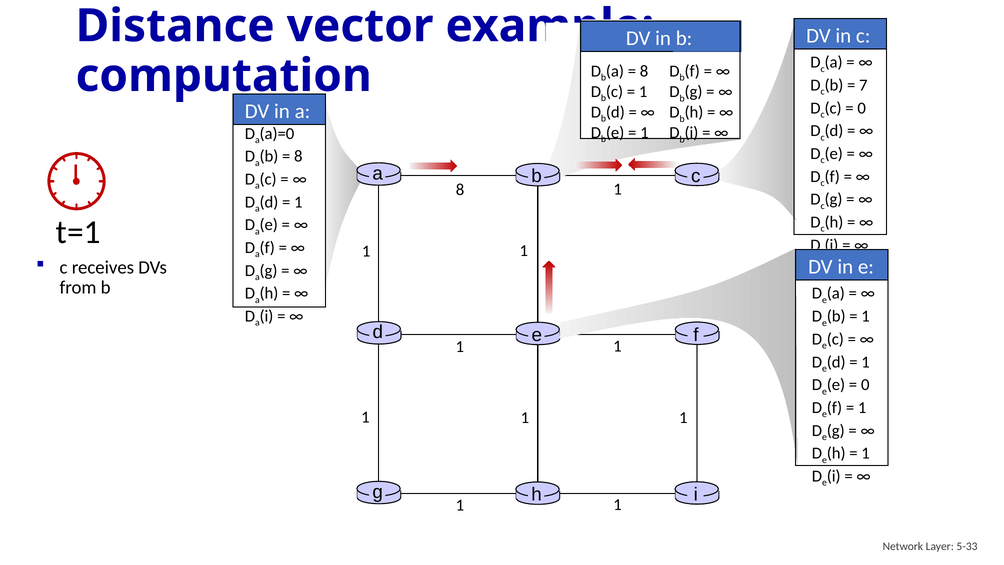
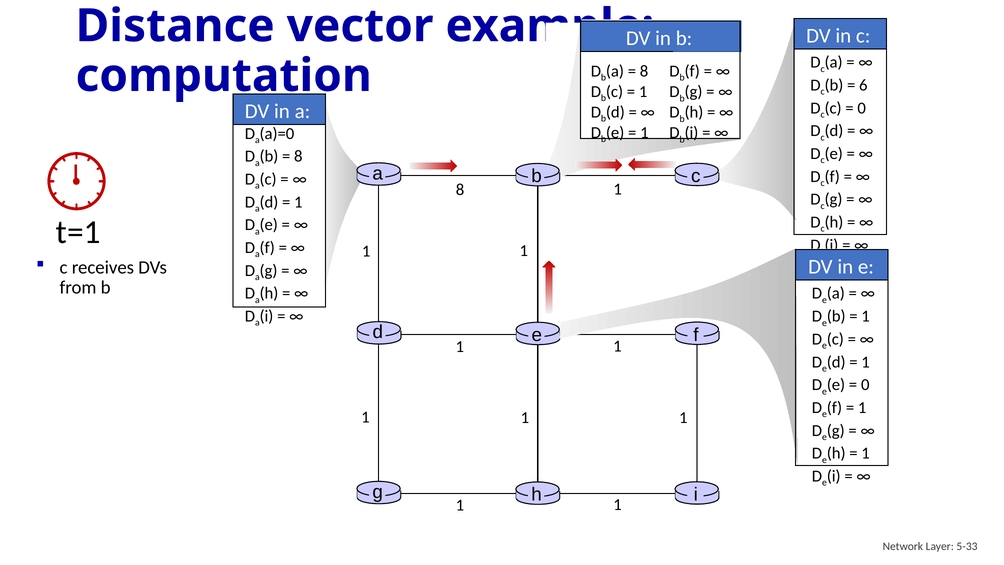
7: 7 -> 6 (863, 85)
